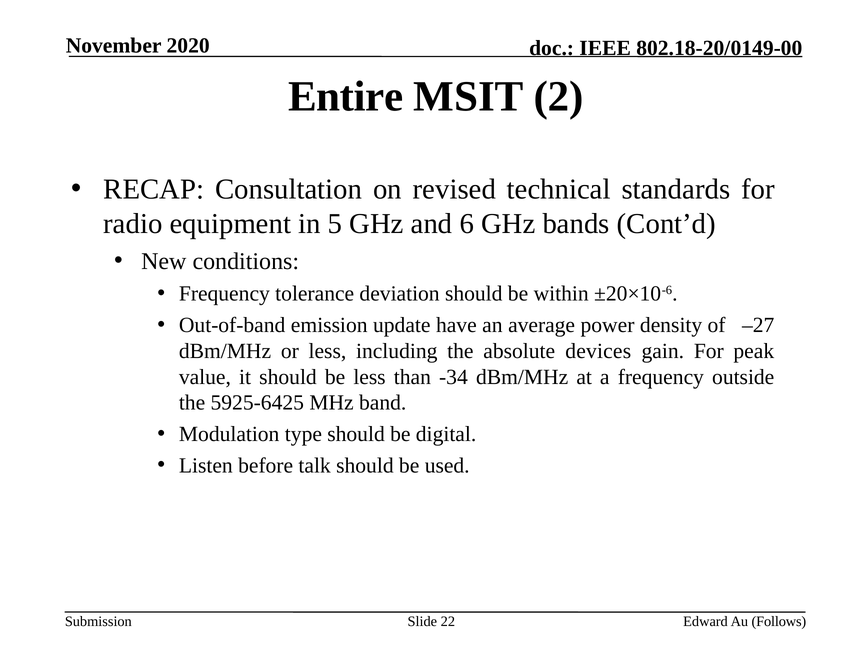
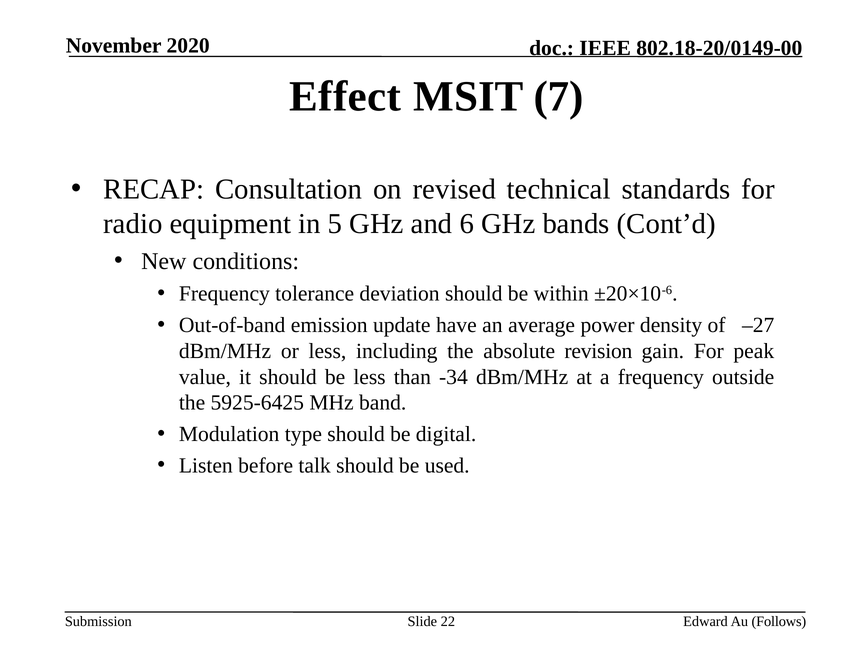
Entire: Entire -> Effect (345, 96)
2: 2 -> 7 (559, 96)
devices: devices -> revision (598, 351)
